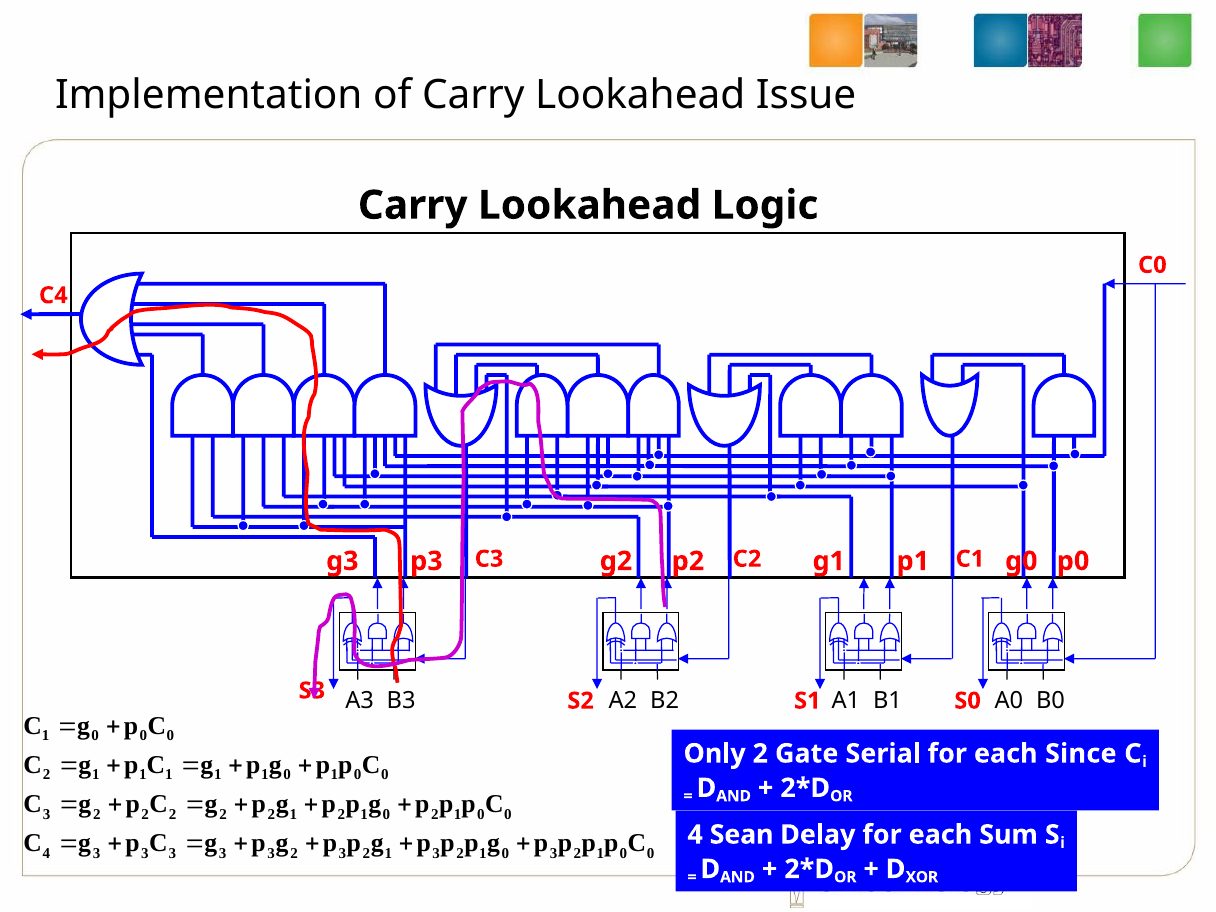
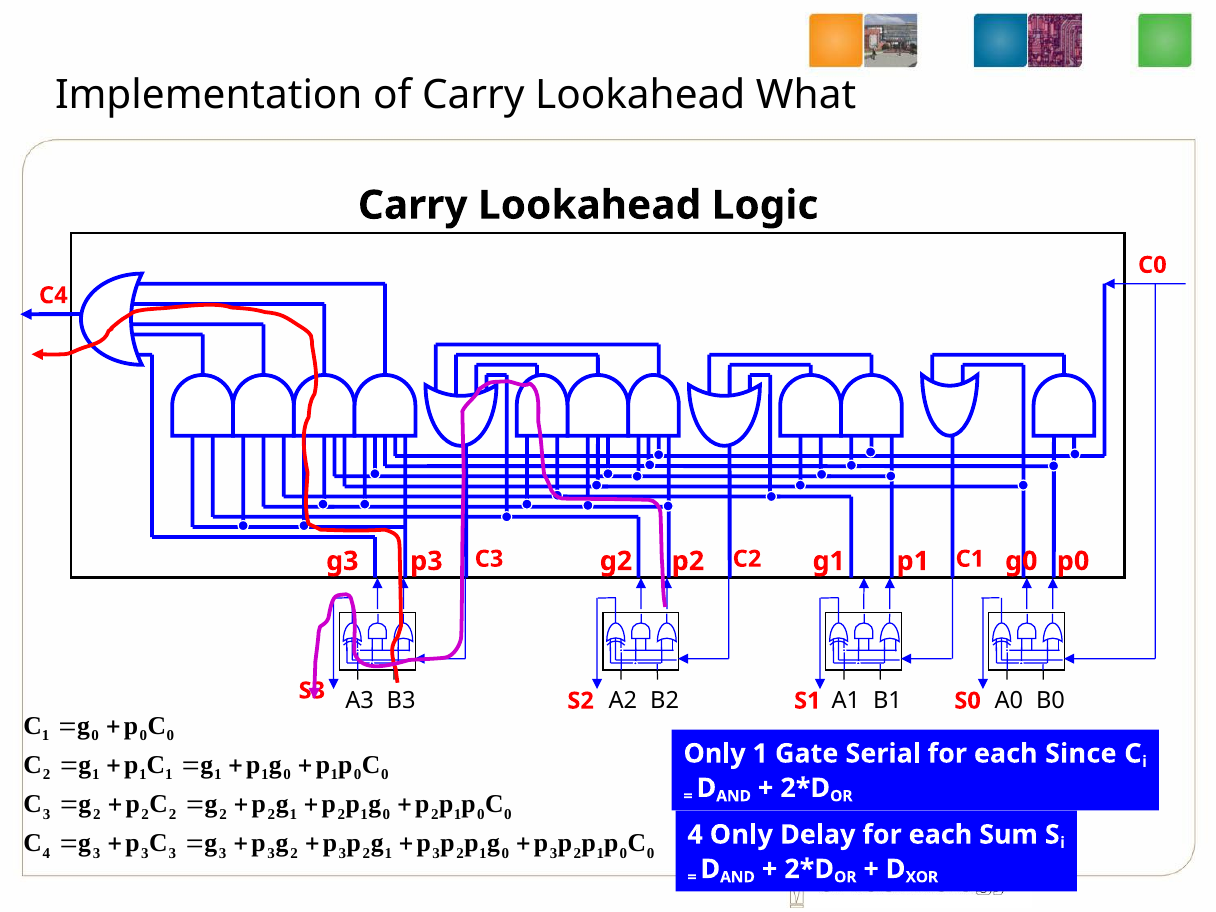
Issue: Issue -> What (806, 95)
Only 2: 2 -> 1 (760, 754)
4 Sean: Sean -> Only (741, 835)
